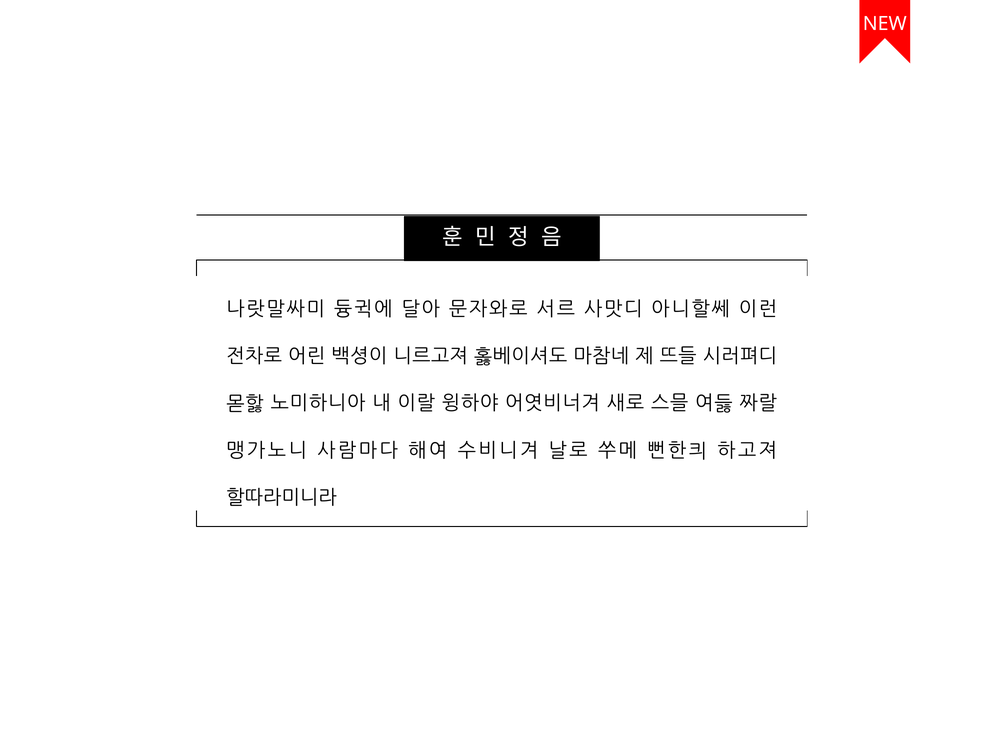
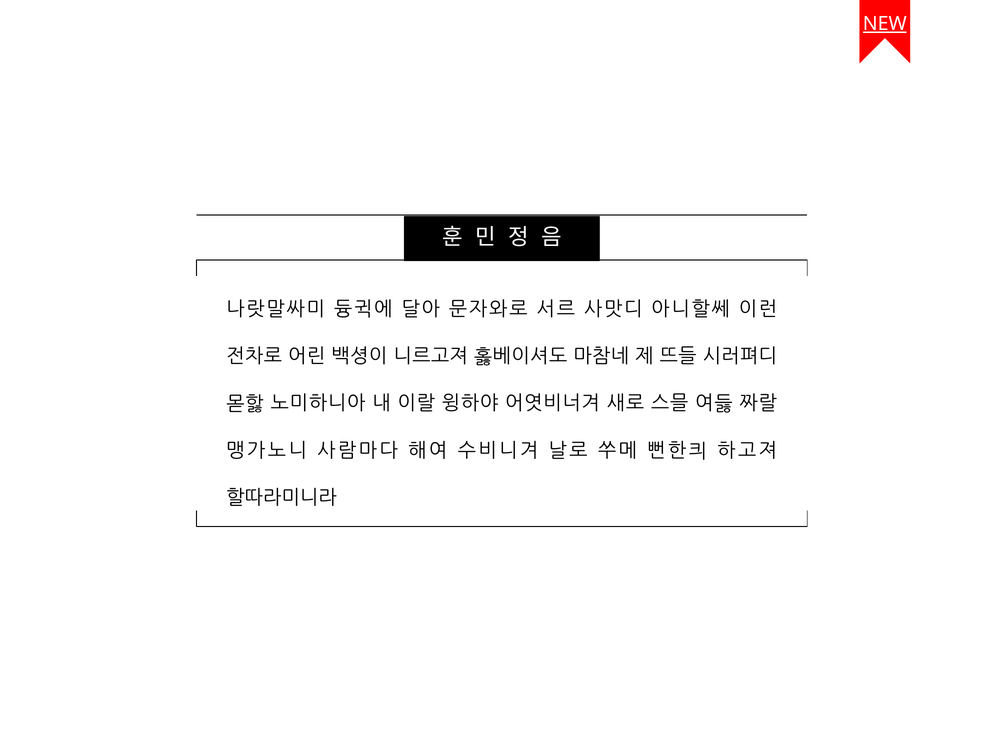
NEW underline: none -> present (885, 24)
